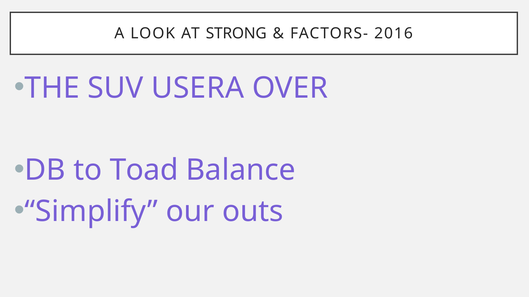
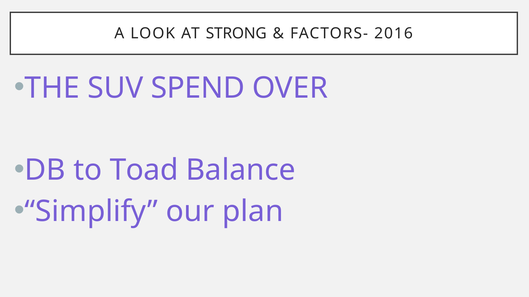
USERA: USERA -> SPEND (198, 88)
outs: outs -> plan (253, 212)
